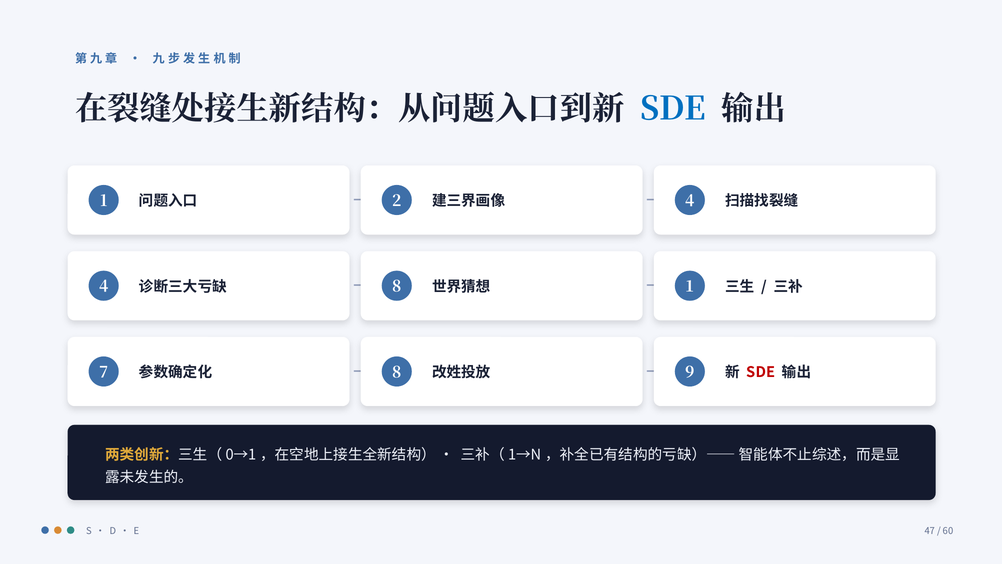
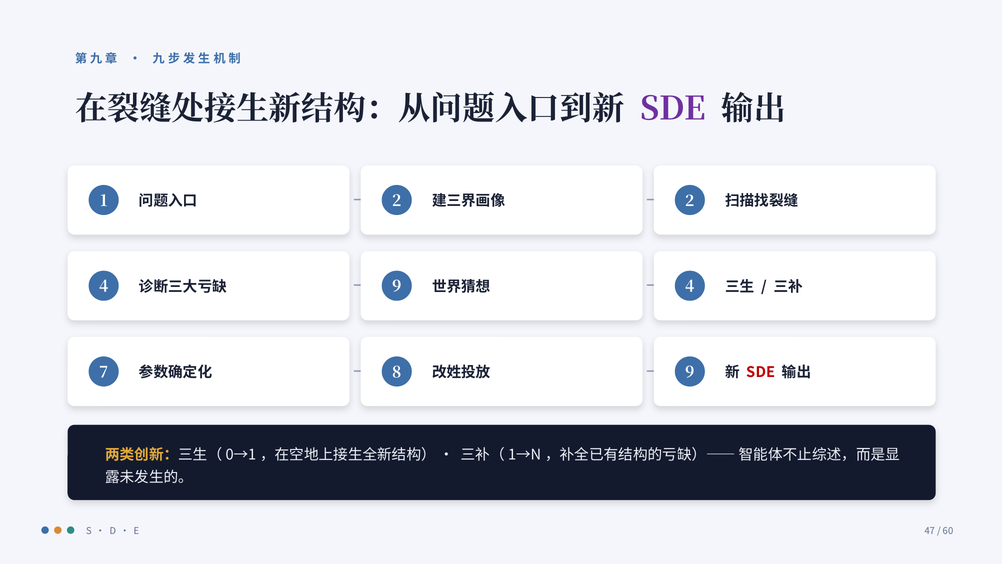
SDE colour: blue -> purple (673, 109)
4: 4 -> 2 (690, 201)
8: 8 -> 9 (397, 287)
1: 1 -> 4 (690, 287)
